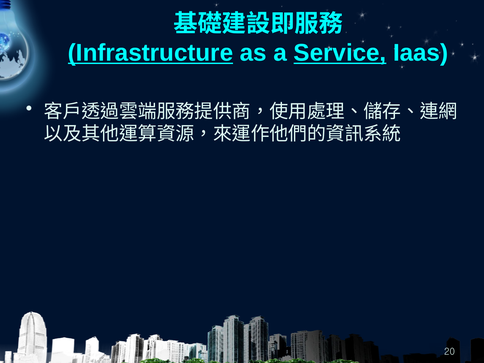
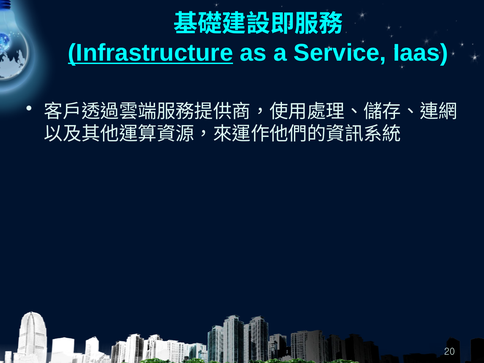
Service underline: present -> none (340, 53)
